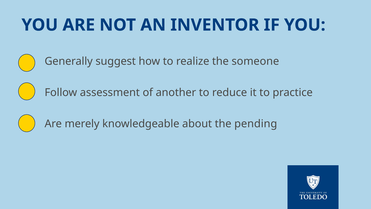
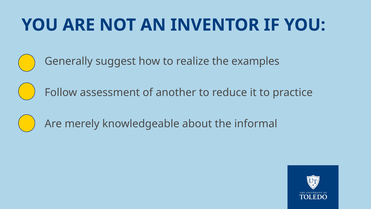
someone: someone -> examples (255, 61)
pending: pending -> informal (256, 124)
